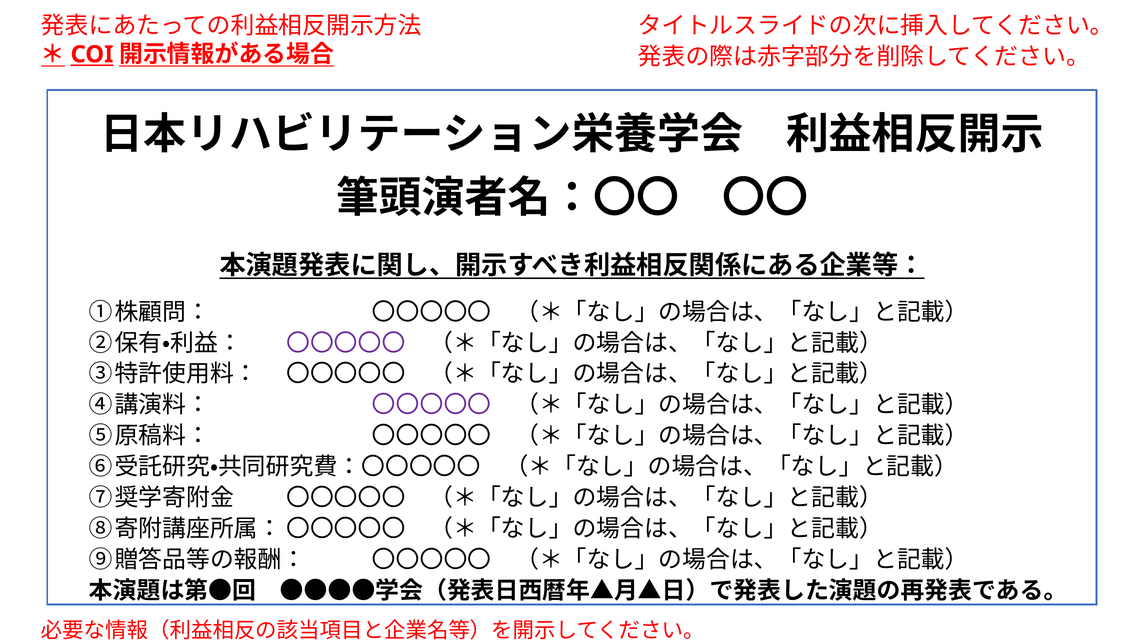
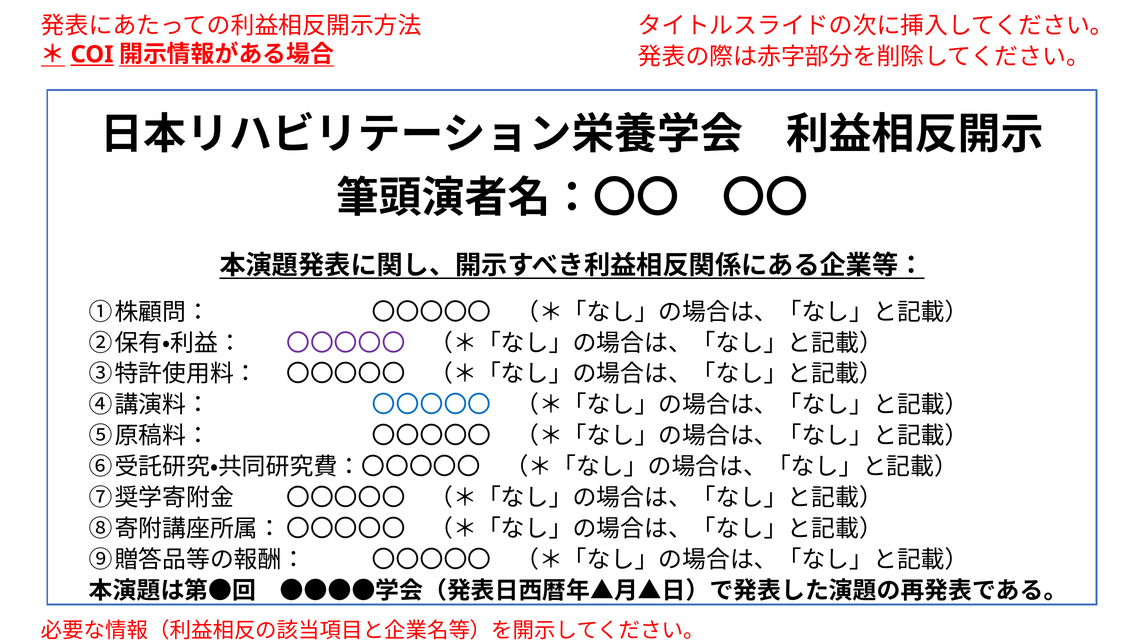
〇〇〇〇〇 colour: purple -> blue (432, 405)
